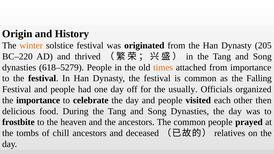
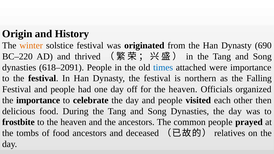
205: 205 -> 690 (263, 46)
618–5279: 618–5279 -> 618–2091 (62, 67)
times colour: orange -> blue (163, 67)
attached from: from -> were (218, 67)
is common: common -> northern (200, 78)
for the usually: usually -> heaven (183, 89)
of chill: chill -> food (61, 133)
